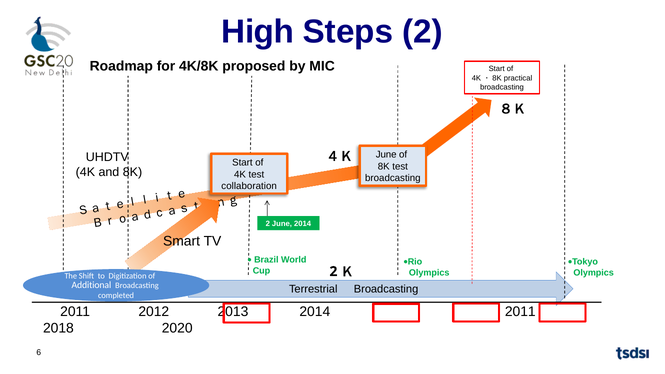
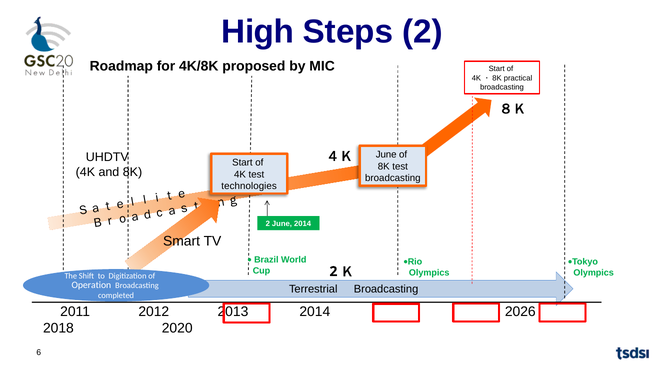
collaboration: collaboration -> technologies (249, 186)
Additional: Additional -> Operation (91, 285)
2014 2011: 2011 -> 2026 (520, 312)
